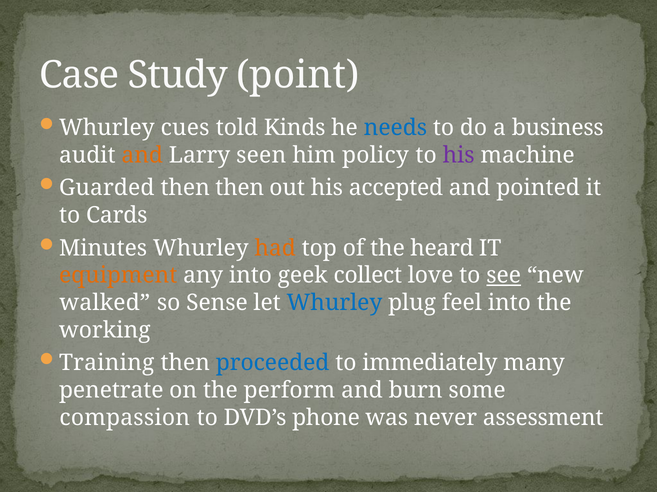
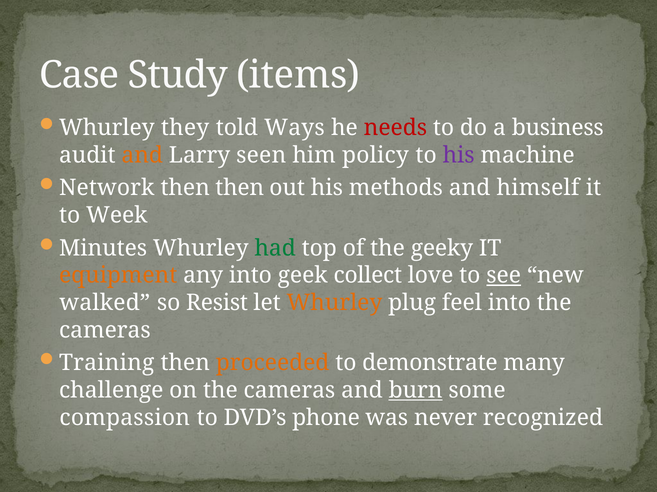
point: point -> items (298, 75)
cues: cues -> they (185, 128)
Kinds: Kinds -> Ways (294, 128)
needs colour: blue -> red (395, 128)
Guarded: Guarded -> Network (107, 188)
accepted: accepted -> methods (396, 188)
pointed: pointed -> himself (538, 188)
Cards: Cards -> Week (117, 216)
had colour: orange -> green (275, 248)
heard: heard -> geeky (442, 248)
Sense: Sense -> Resist (217, 303)
Whurley colour: blue -> orange (334, 303)
working: working -> cameras (105, 331)
proceeded colour: blue -> orange (273, 363)
immediately: immediately -> demonstrate (430, 363)
penetrate: penetrate -> challenge (111, 391)
on the perform: perform -> cameras (289, 391)
burn underline: none -> present (416, 391)
assessment: assessment -> recognized (543, 418)
